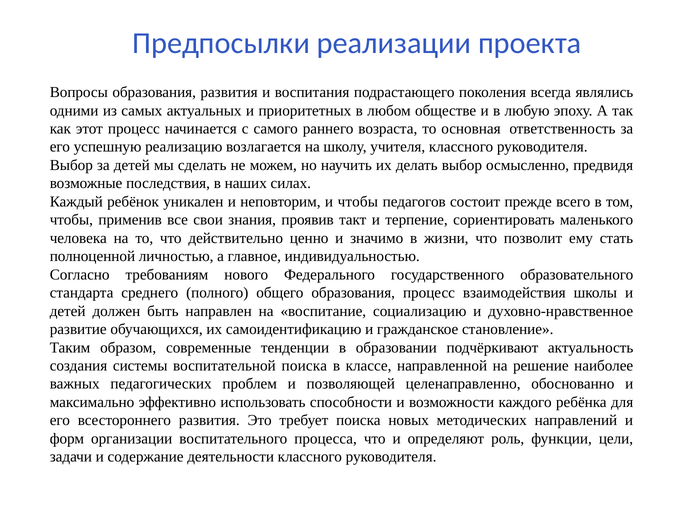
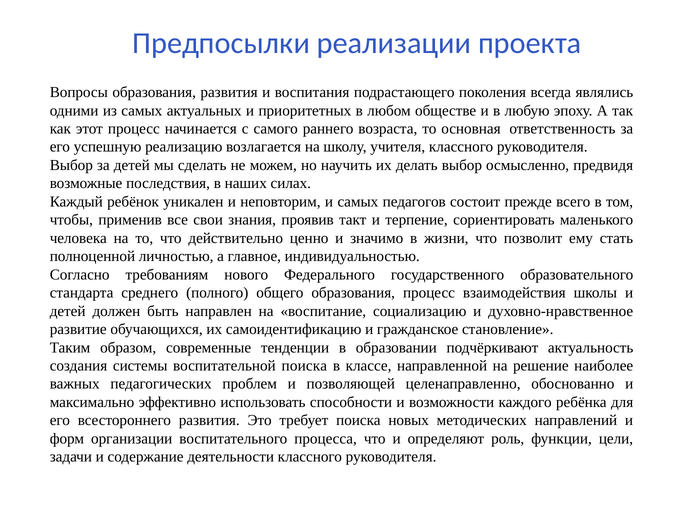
и чтобы: чтобы -> самых (358, 202)
